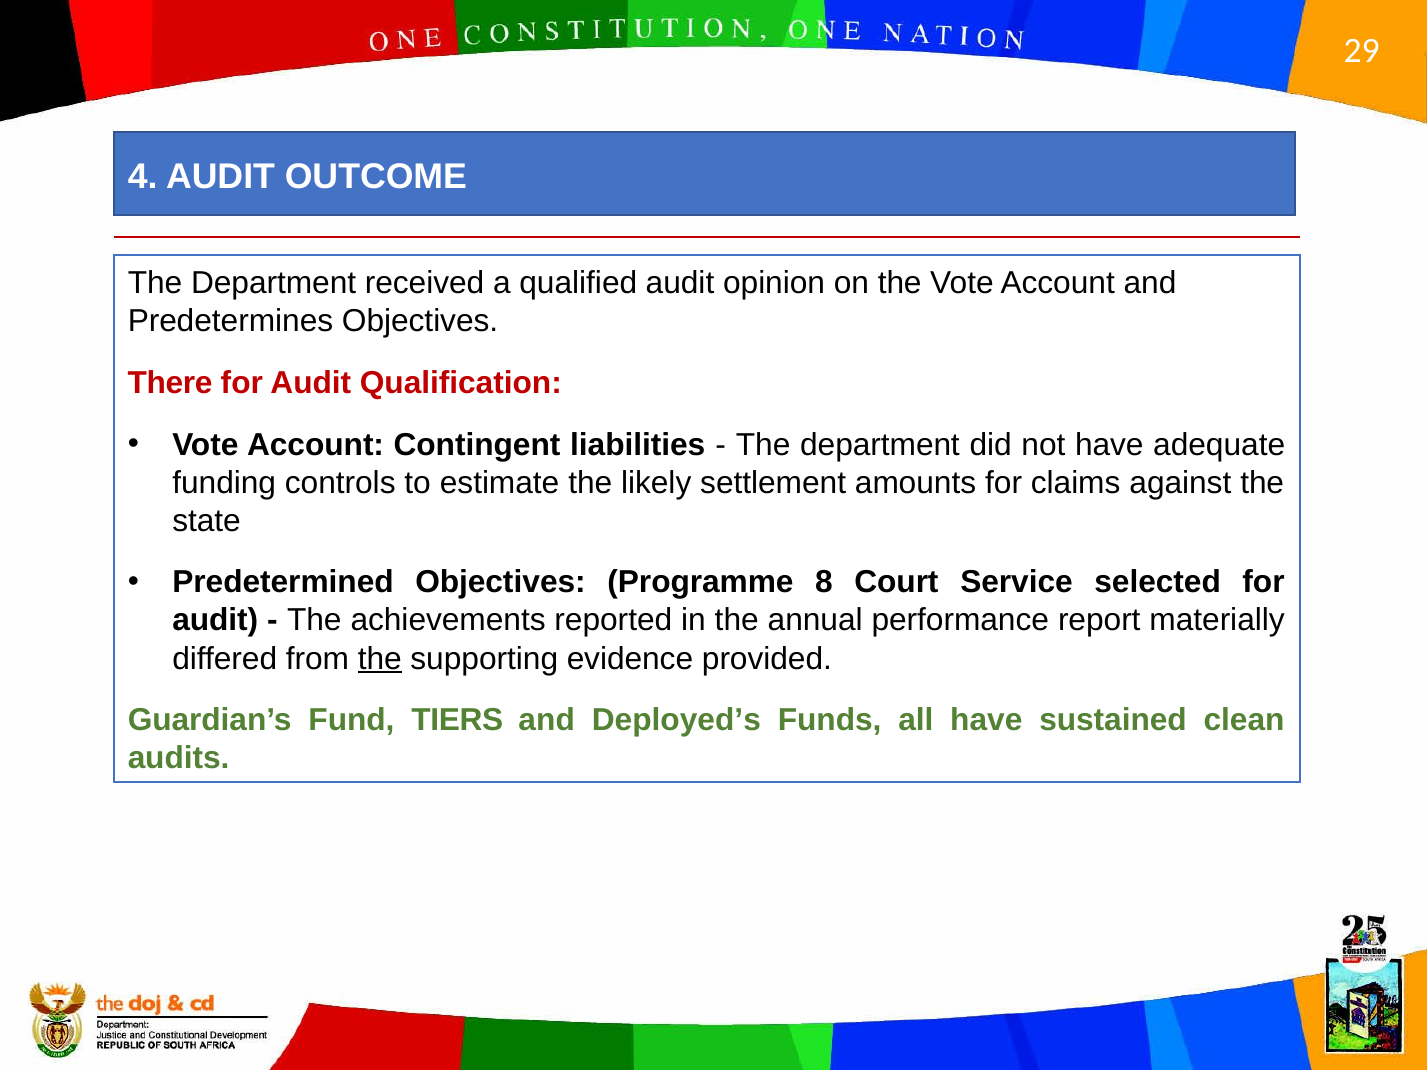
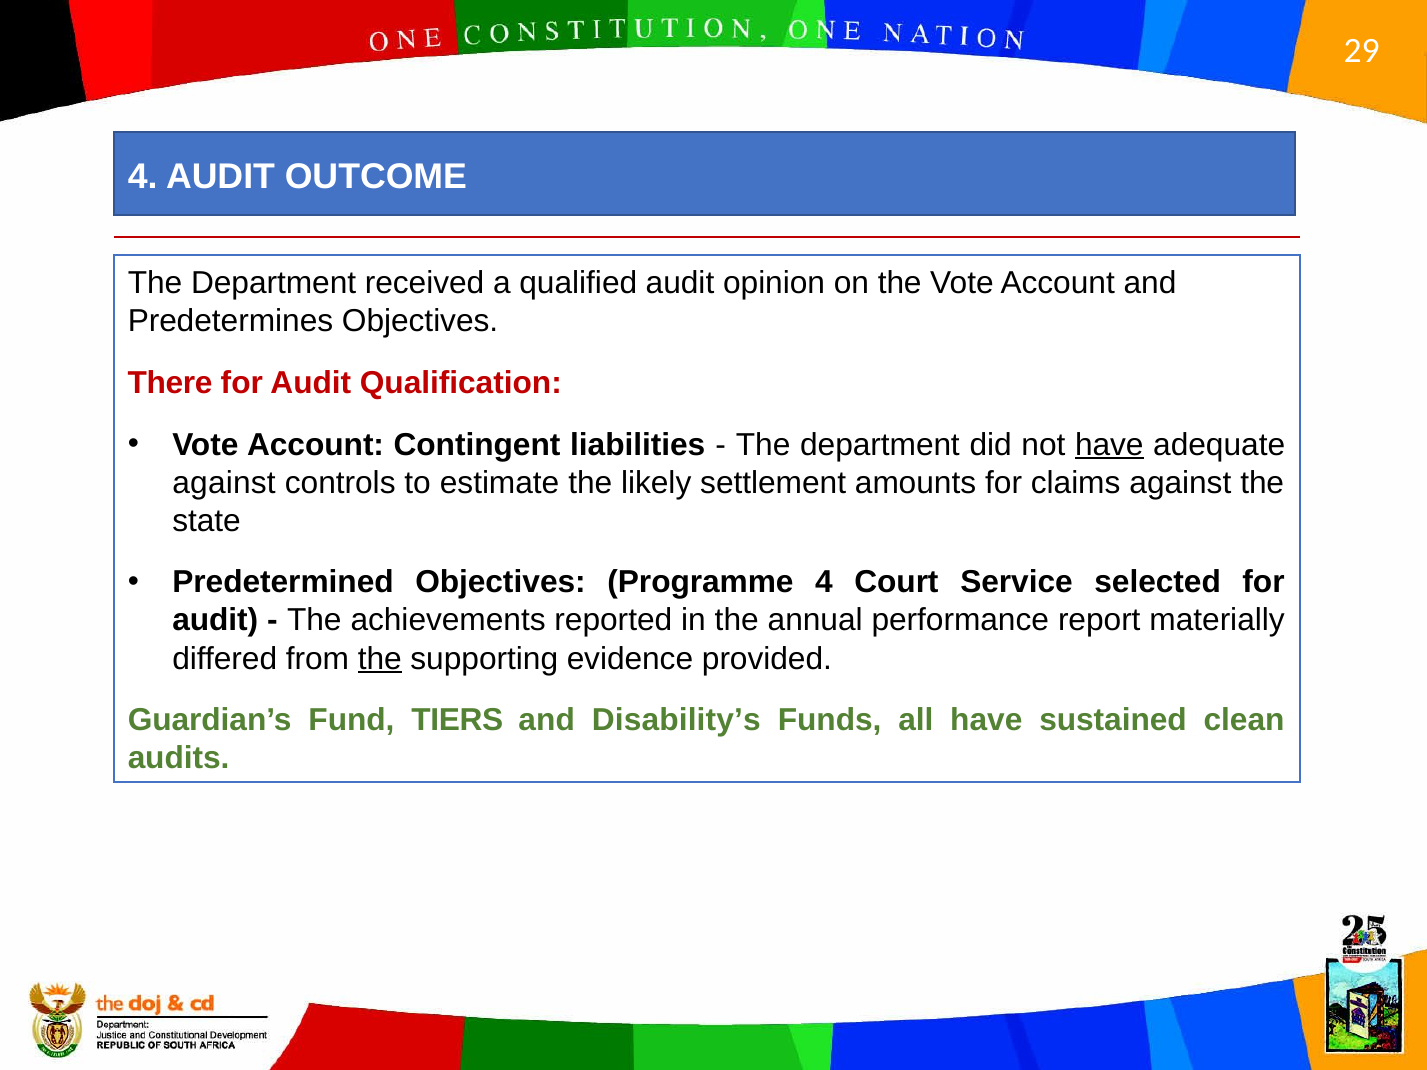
have underline: none -> present (1109, 445)
funding: funding -> against (224, 483)
Programme 8: 8 -> 4 (824, 583)
Deployed’s: Deployed’s -> Disability’s (676, 721)
